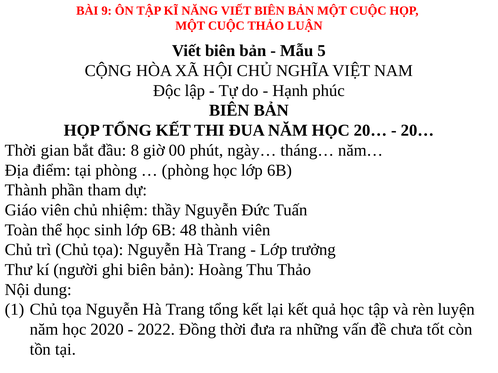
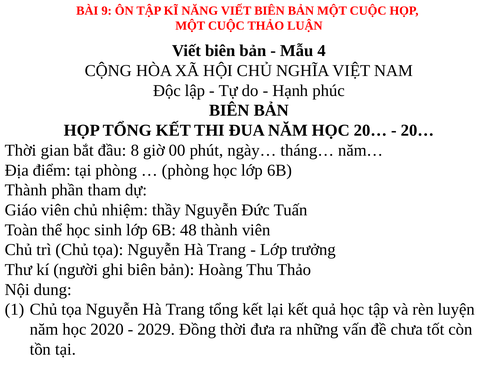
5: 5 -> 4 (322, 51)
2022: 2022 -> 2029 (156, 330)
